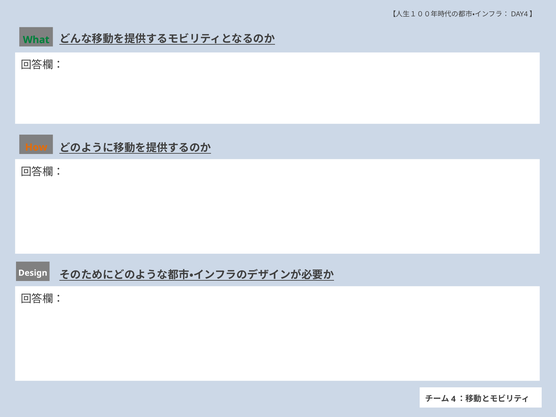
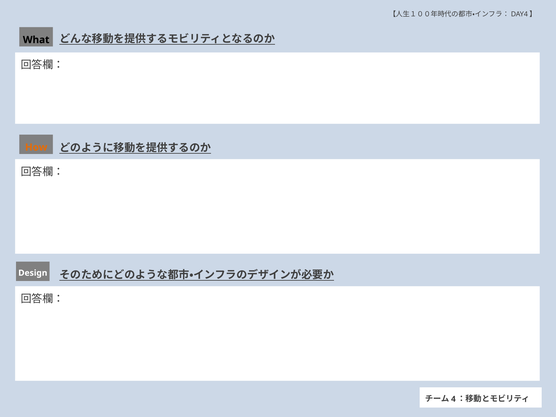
What colour: green -> black (36, 40)
